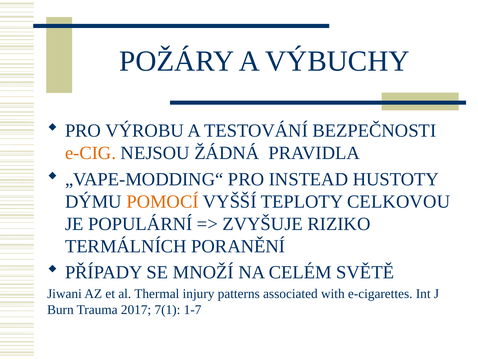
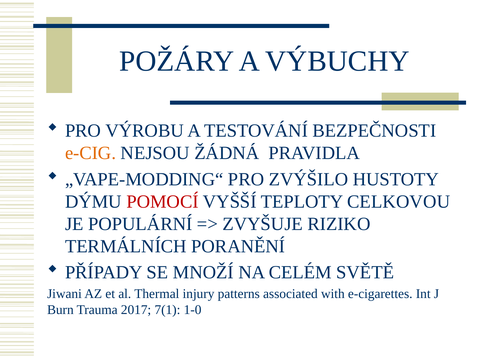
INSTEAD: INSTEAD -> ZVÝŠILO (308, 179)
POMOCÍ colour: orange -> red (162, 201)
1-7: 1-7 -> 1-0 (193, 309)
